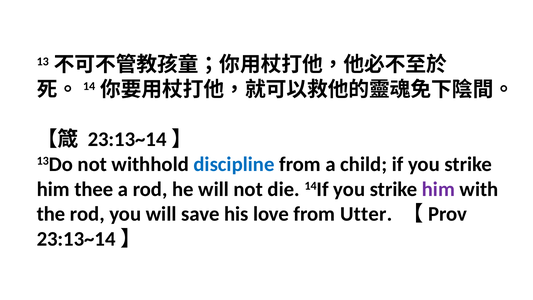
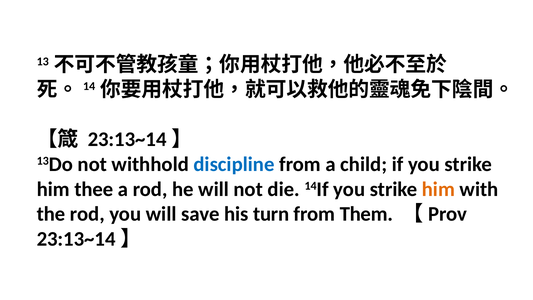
him colour: purple -> orange (438, 189)
love: love -> turn (271, 214)
Utter: Utter -> Them (366, 214)
